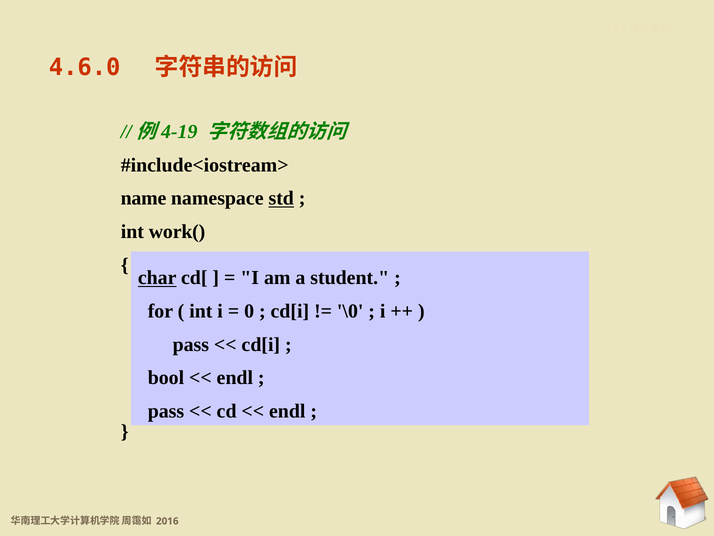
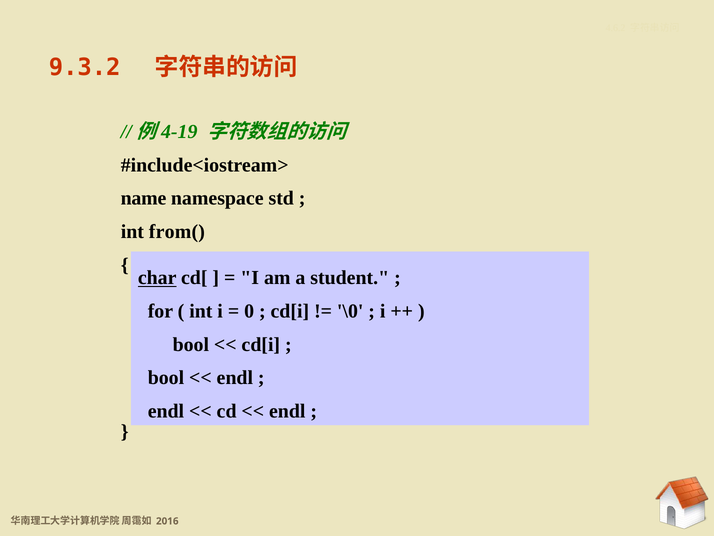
4.6.0: 4.6.0 -> 9.3.2 (85, 67)
std underline: present -> none (281, 198)
work(: work( -> from( (177, 231)
pass: pass -> bool (191, 344)
pass: pass -> endl (166, 411)
